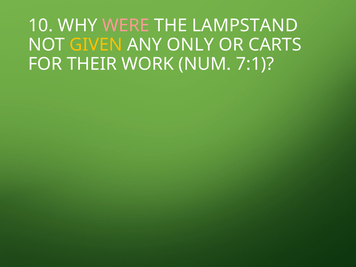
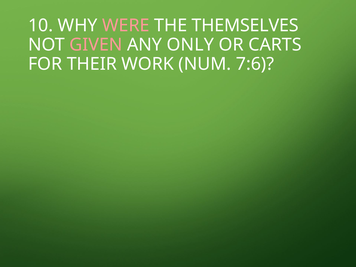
LAMPSTAND: LAMPSTAND -> THEMSELVES (245, 25)
GIVEN colour: yellow -> pink (96, 45)
7:1: 7:1 -> 7:6 (255, 64)
